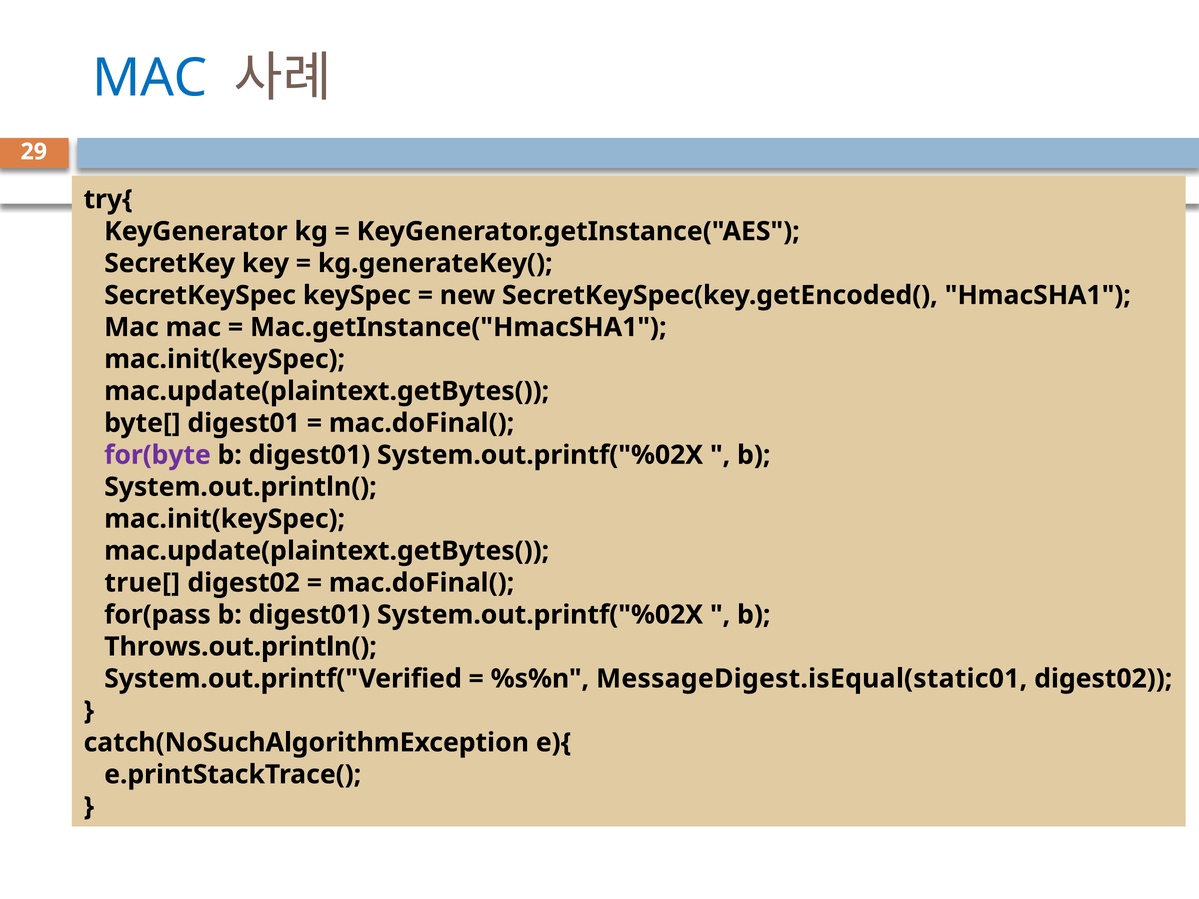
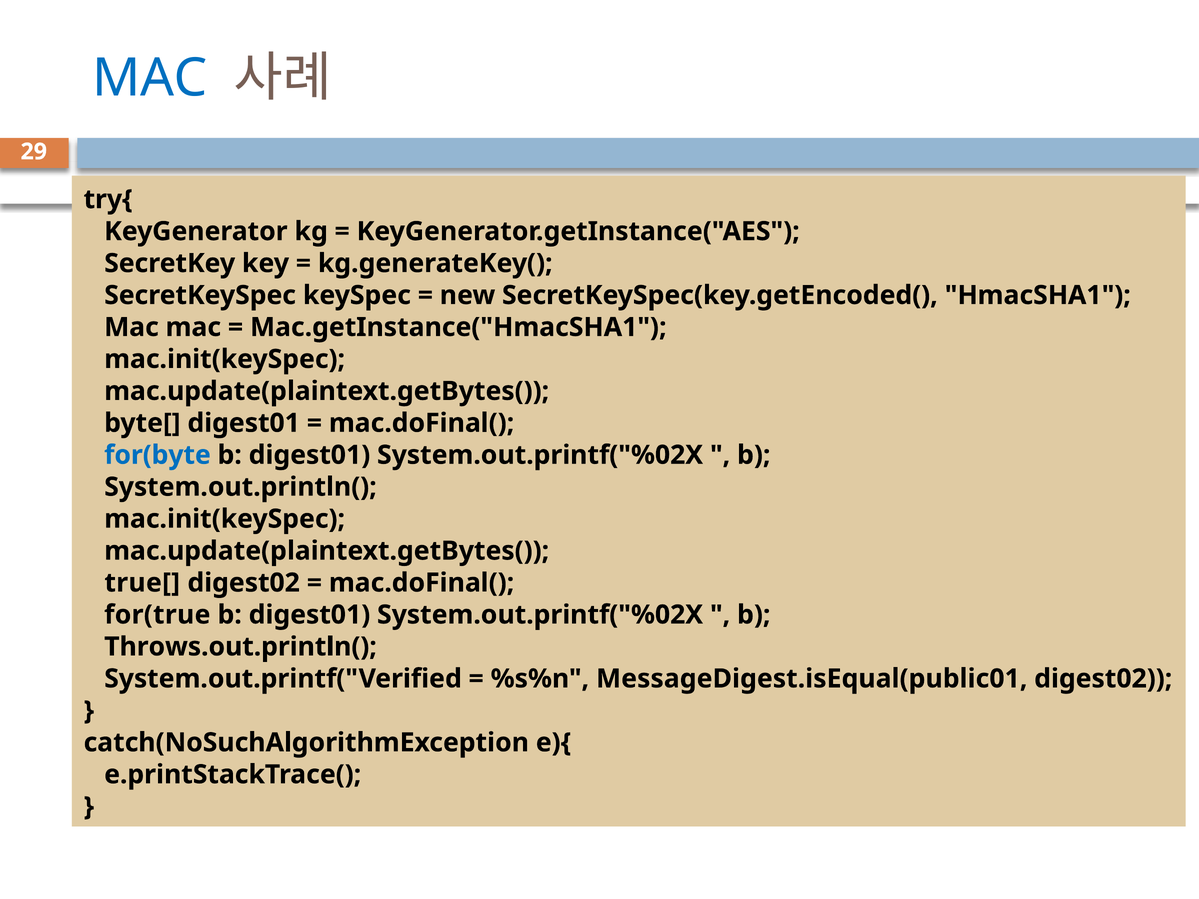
for(byte colour: purple -> blue (157, 455)
for(pass: for(pass -> for(true (157, 615)
MessageDigest.isEqual(static01: MessageDigest.isEqual(static01 -> MessageDigest.isEqual(public01 (812, 679)
